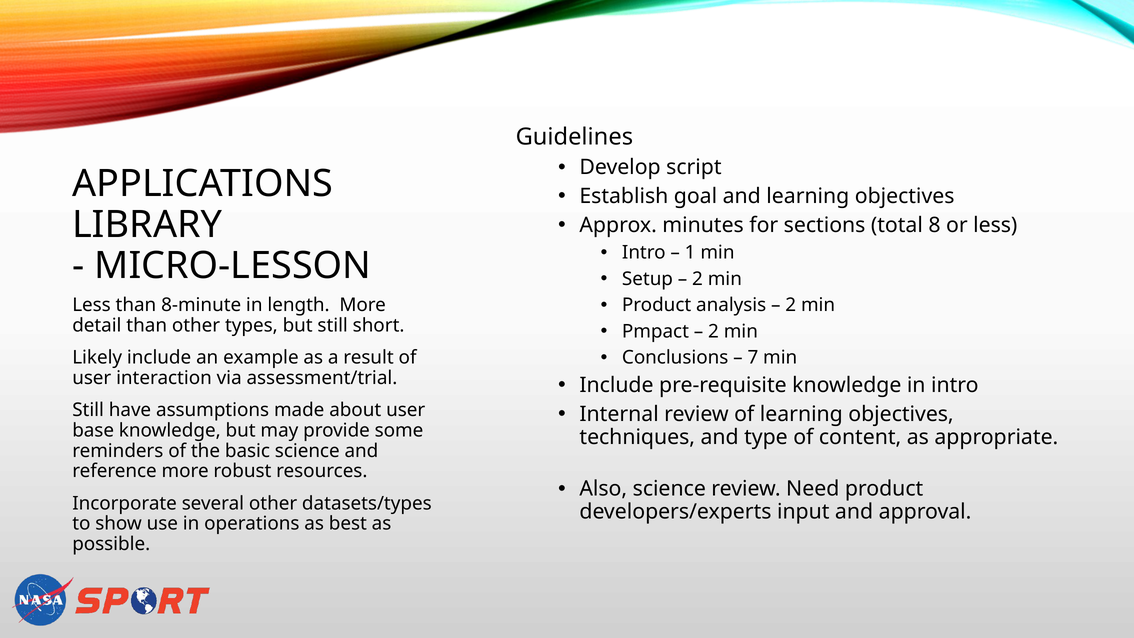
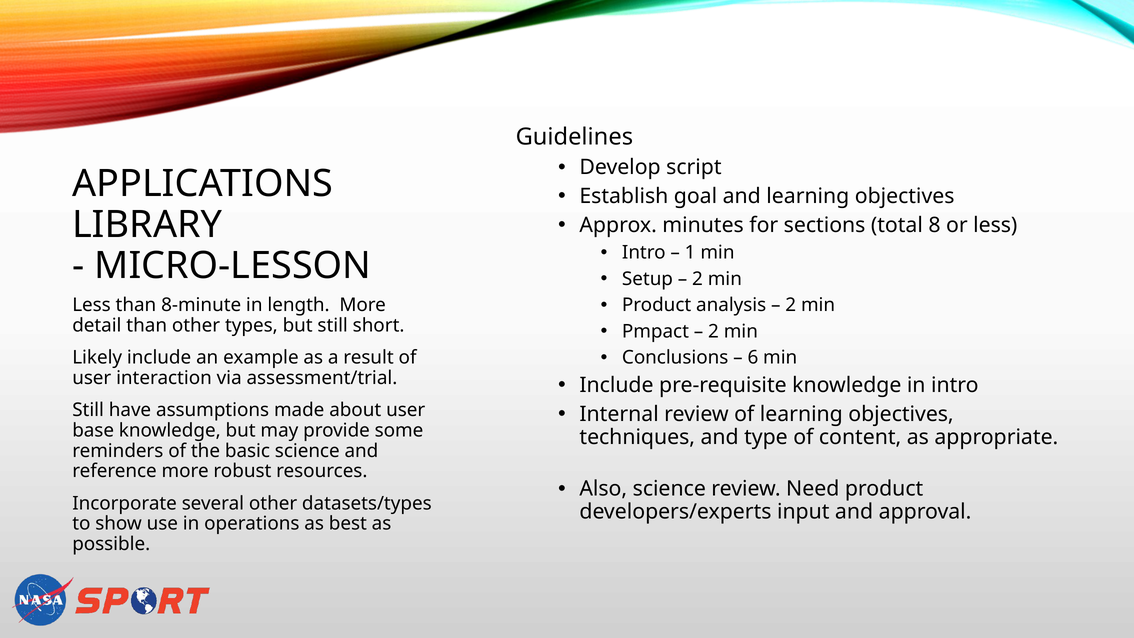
7: 7 -> 6 (753, 358)
